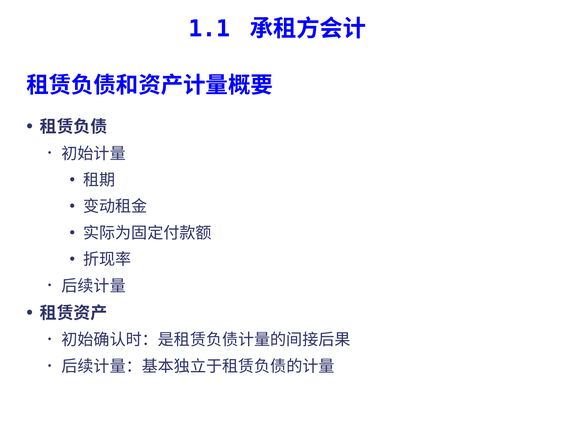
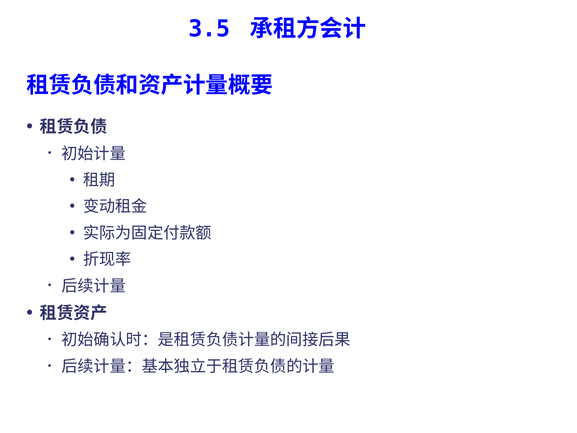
1.1: 1.1 -> 3.5 (209, 29)
